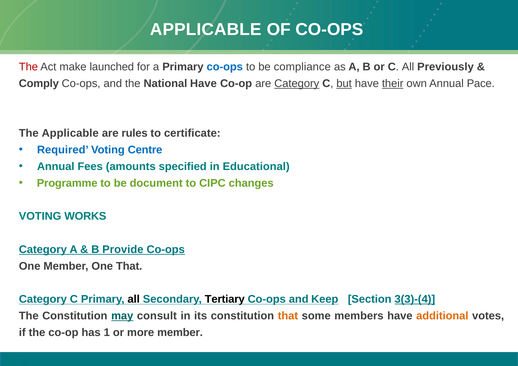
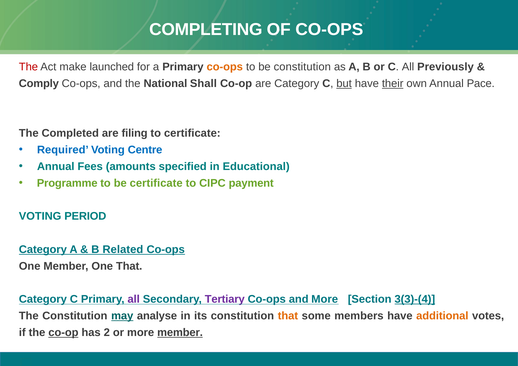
APPLICABLE: APPLICABLE -> COMPLETING (206, 29)
co-ops colour: blue -> orange (225, 67)
be compliance: compliance -> constitution (302, 67)
National Have: Have -> Shall (203, 84)
Category underline: present -> none (297, 84)
The Applicable: Applicable -> Completed (70, 133)
rules: rules -> filing (135, 133)
be document: document -> certificate (156, 183)
changes: changes -> payment (251, 183)
WORKS: WORKS -> PERIOD (85, 217)
Provide: Provide -> Related (123, 250)
all colour: black -> purple (134, 300)
Tertiary colour: black -> purple (225, 300)
and Keep: Keep -> More (325, 300)
consult: consult -> analyse (157, 316)
co-op underline: none -> present (63, 333)
1: 1 -> 2 (107, 333)
member underline: none -> present (180, 333)
